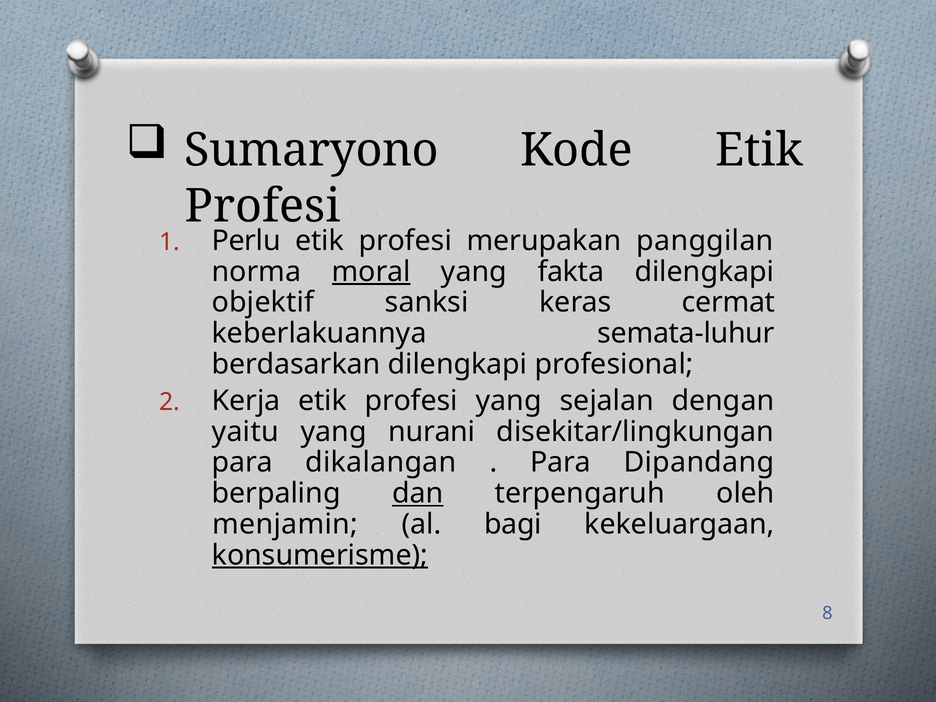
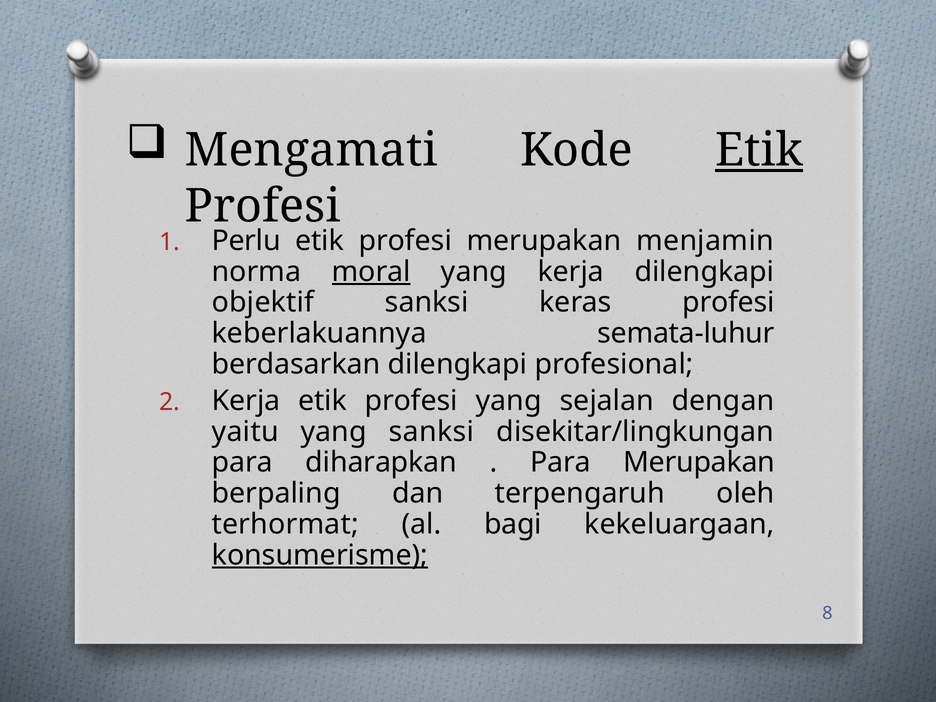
Sumaryono: Sumaryono -> Mengamati (311, 150)
Etik underline: none -> present (759, 150)
panggilan: panggilan -> menjamin (705, 241)
yang fakta: fakta -> kerja (571, 272)
keras cermat: cermat -> profesi (728, 303)
yang nurani: nurani -> sanksi (431, 432)
dikalangan: dikalangan -> diharapkan (381, 463)
Para Dipandang: Dipandang -> Merupakan (699, 463)
dan underline: present -> none (418, 493)
menjamin: menjamin -> terhormat (285, 524)
